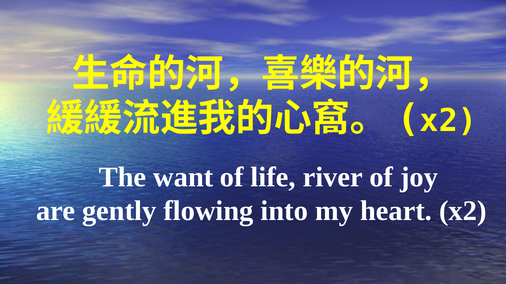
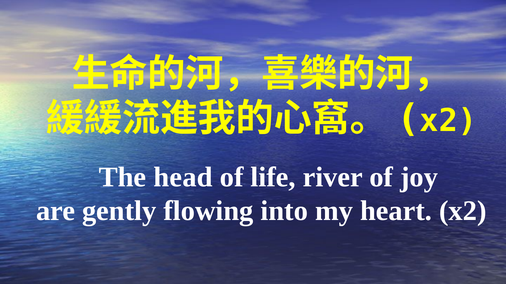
want: want -> head (183, 178)
